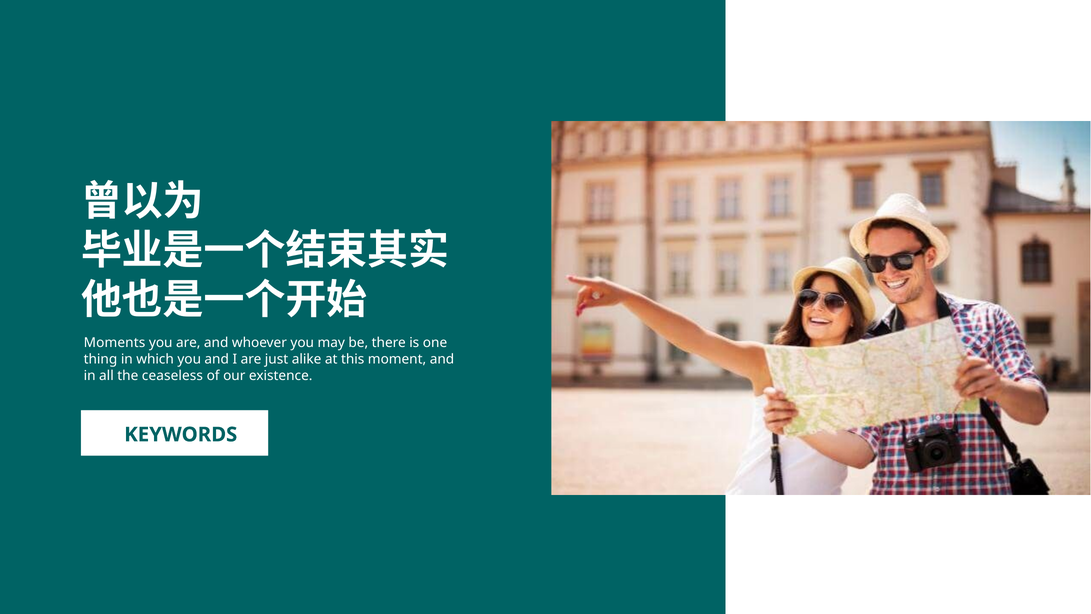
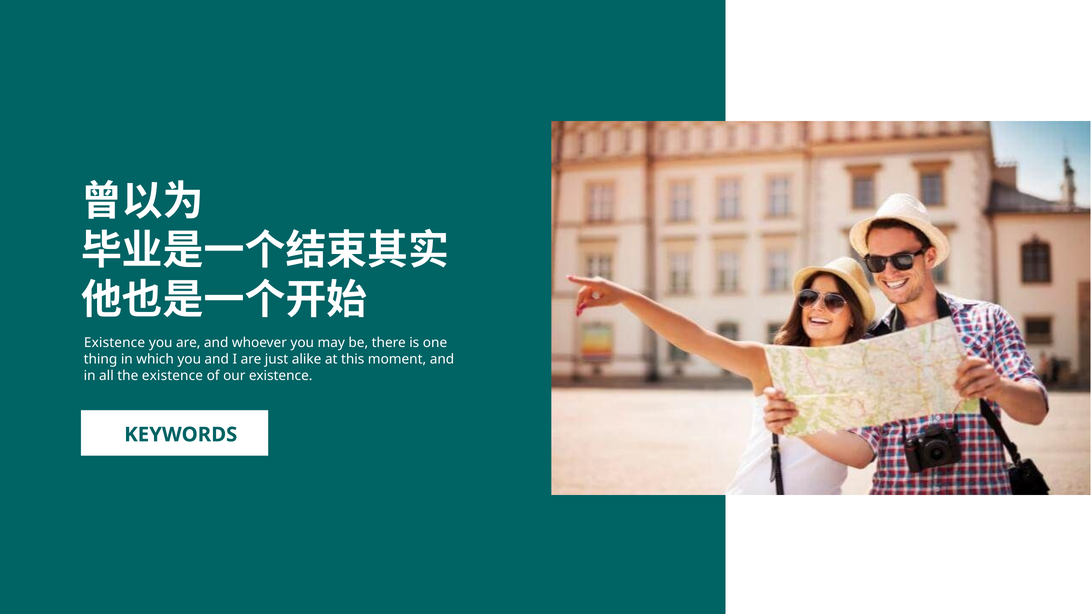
Moments: Moments -> Existence (115, 343)
the ceaseless: ceaseless -> existence (172, 375)
